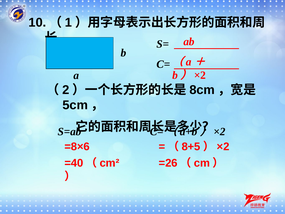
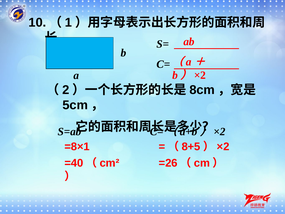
=8×6: =8×6 -> =8×1 (77, 147)
